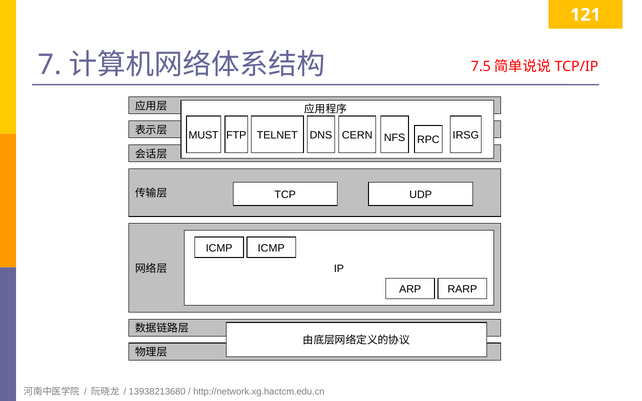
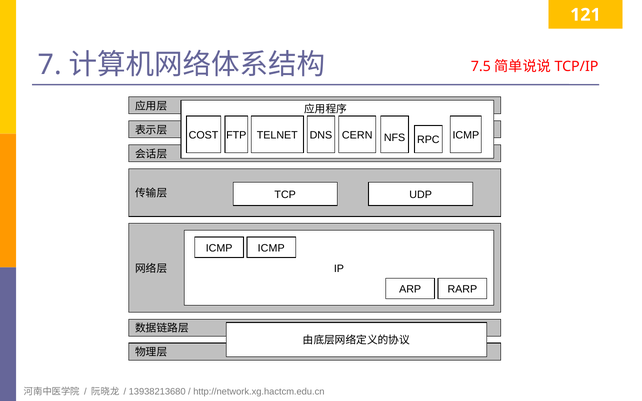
MUST: MUST -> COST (204, 135)
NFS IRSG: IRSG -> ICMP (466, 135)
